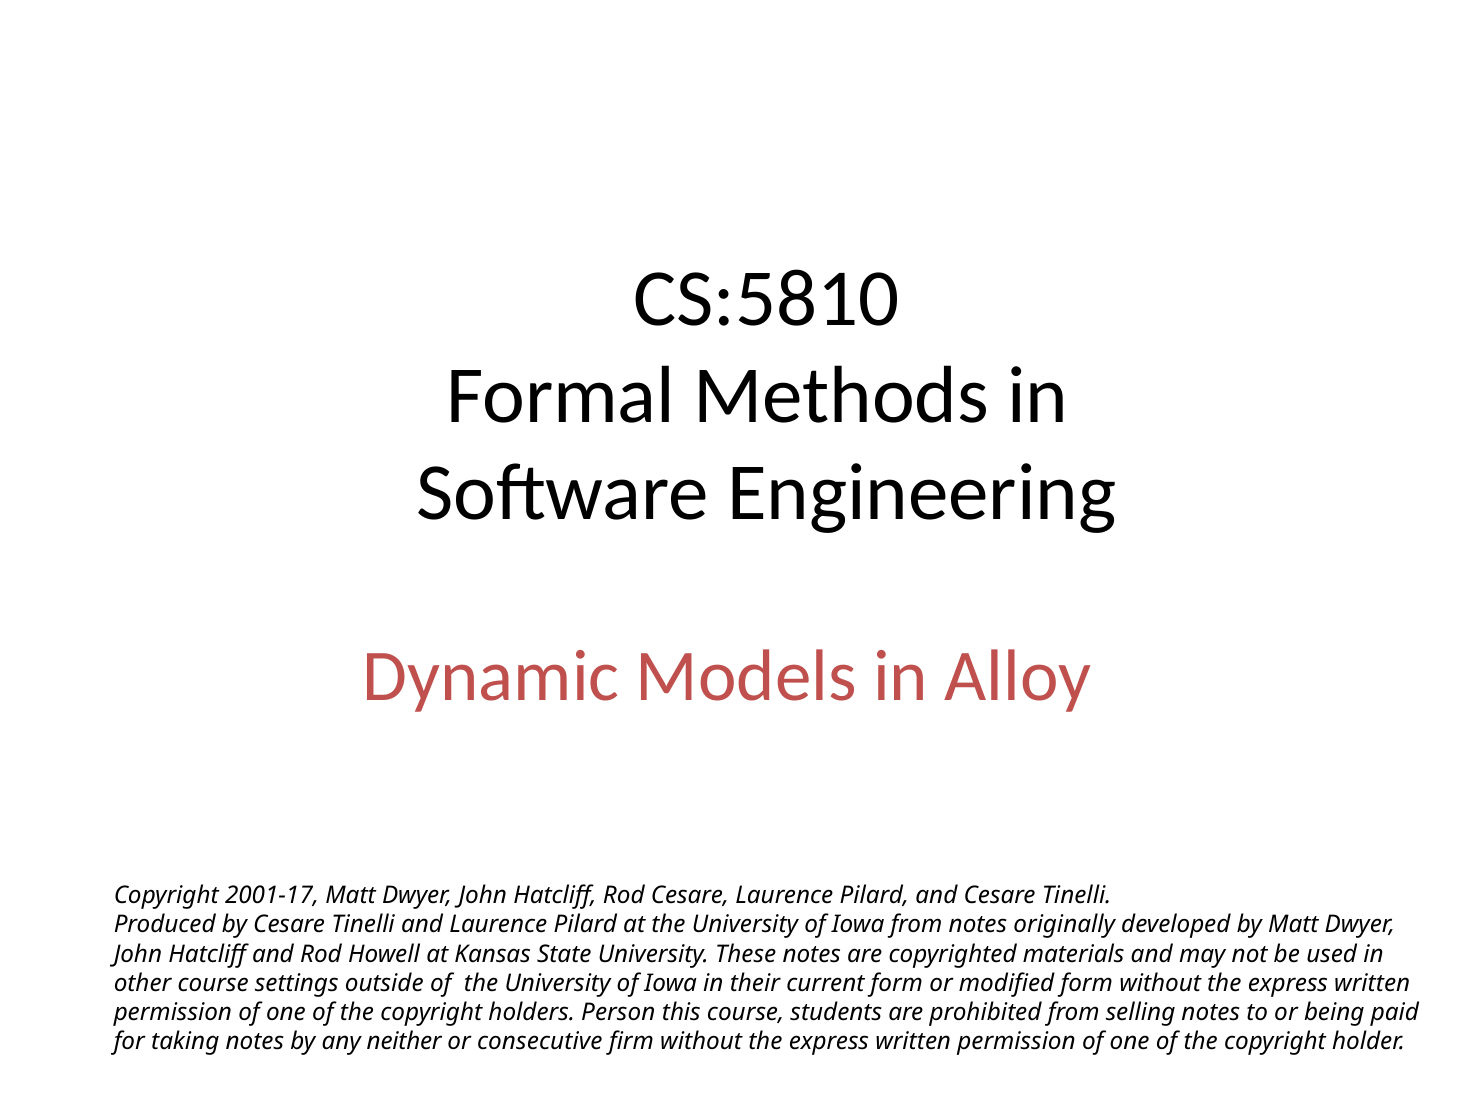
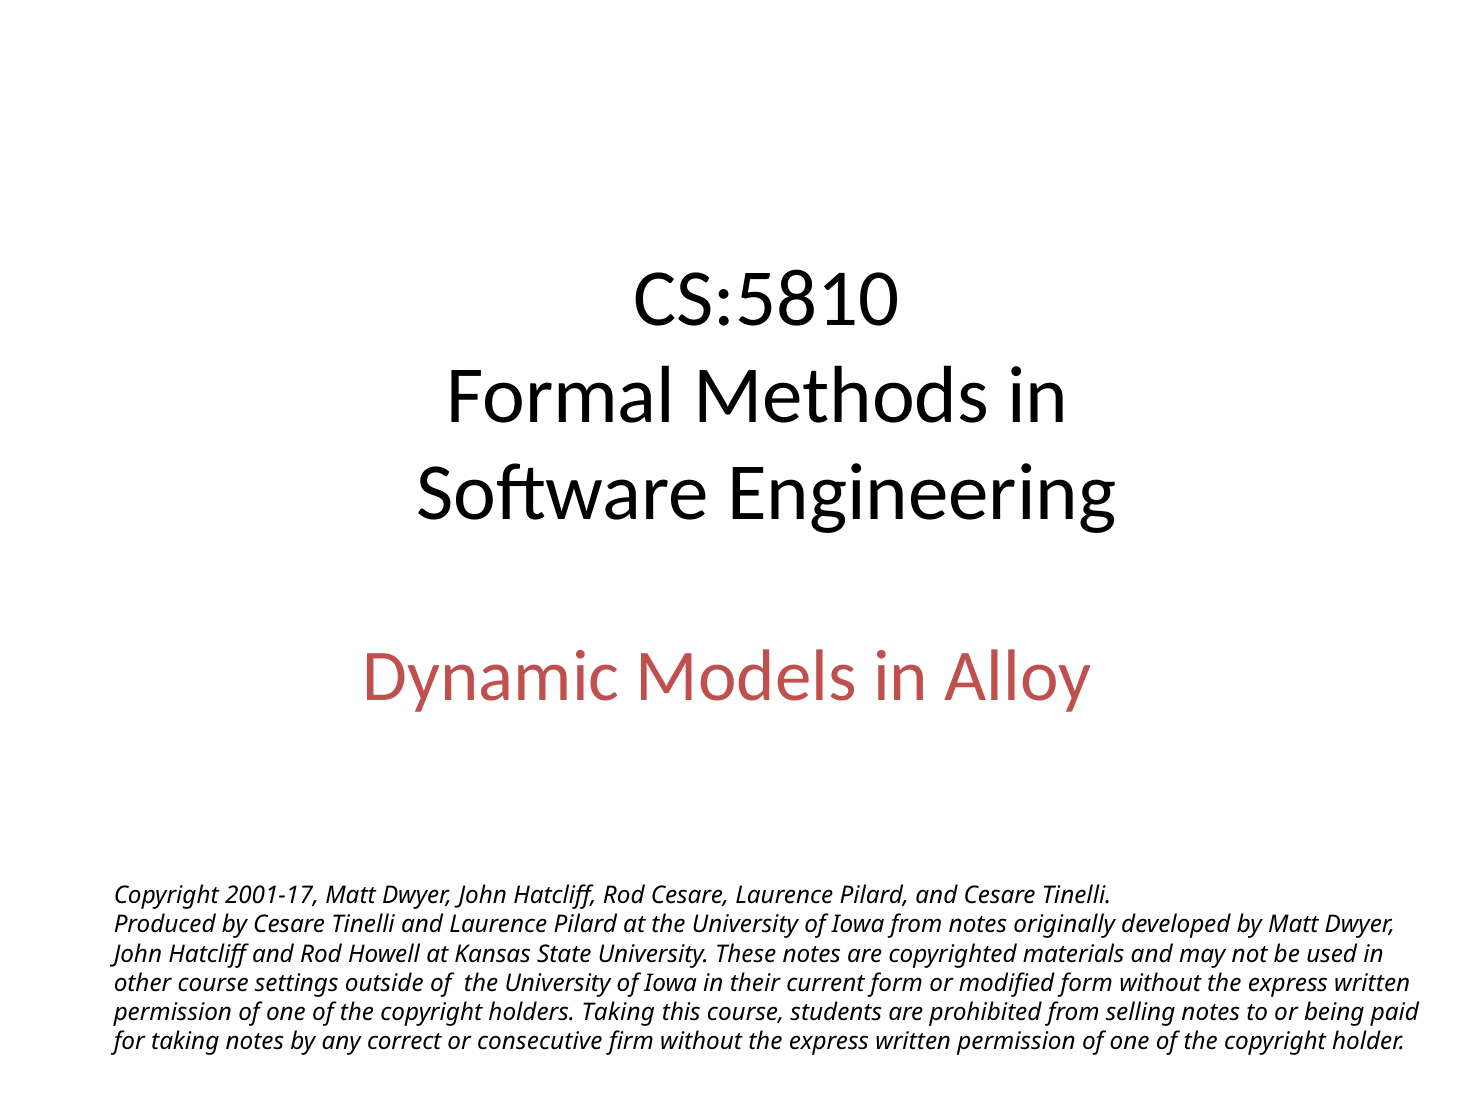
holders Person: Person -> Taking (618, 1013)
neither: neither -> correct (404, 1042)
